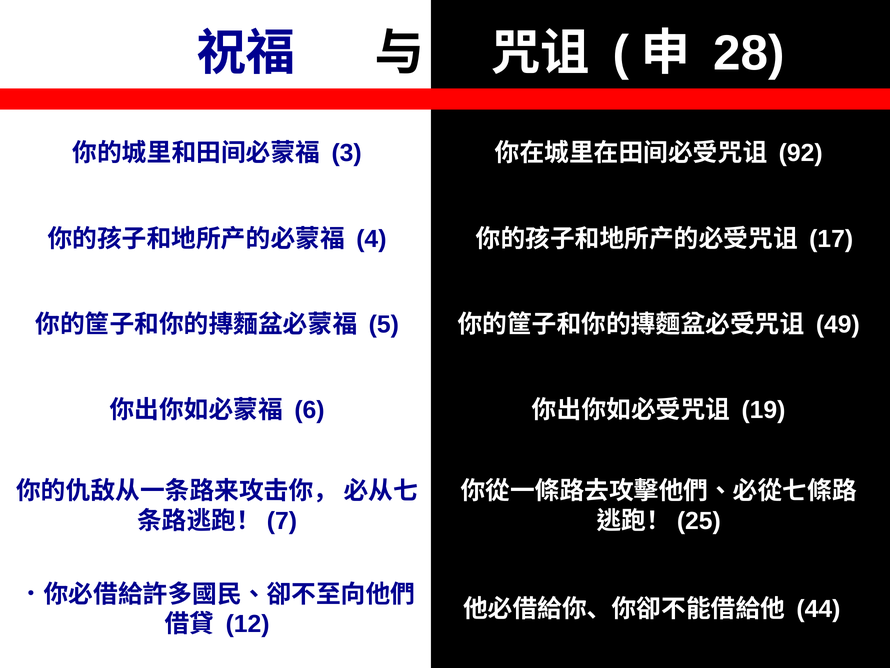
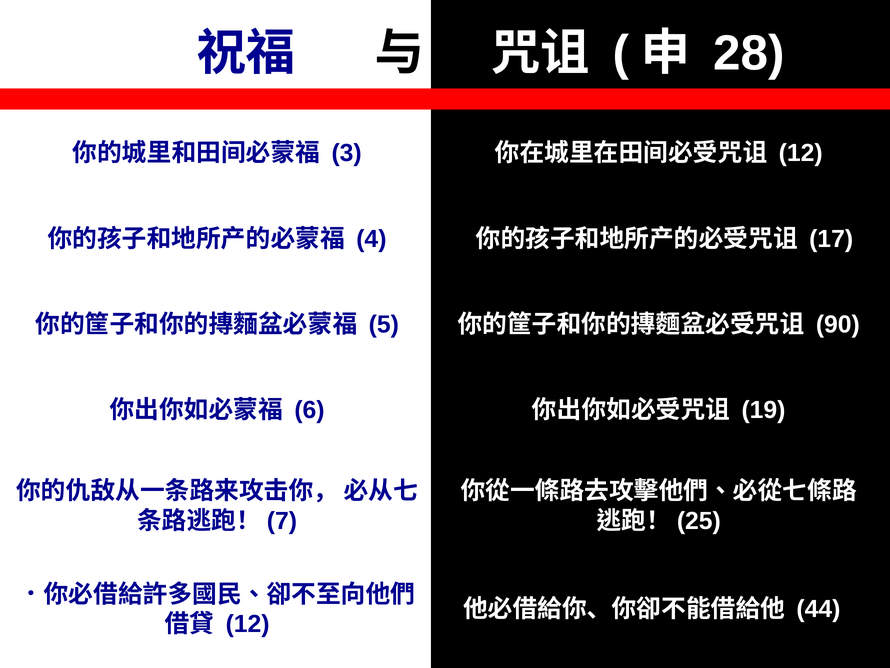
92: 92 -> 12 (801, 153)
49: 49 -> 90 (838, 324)
